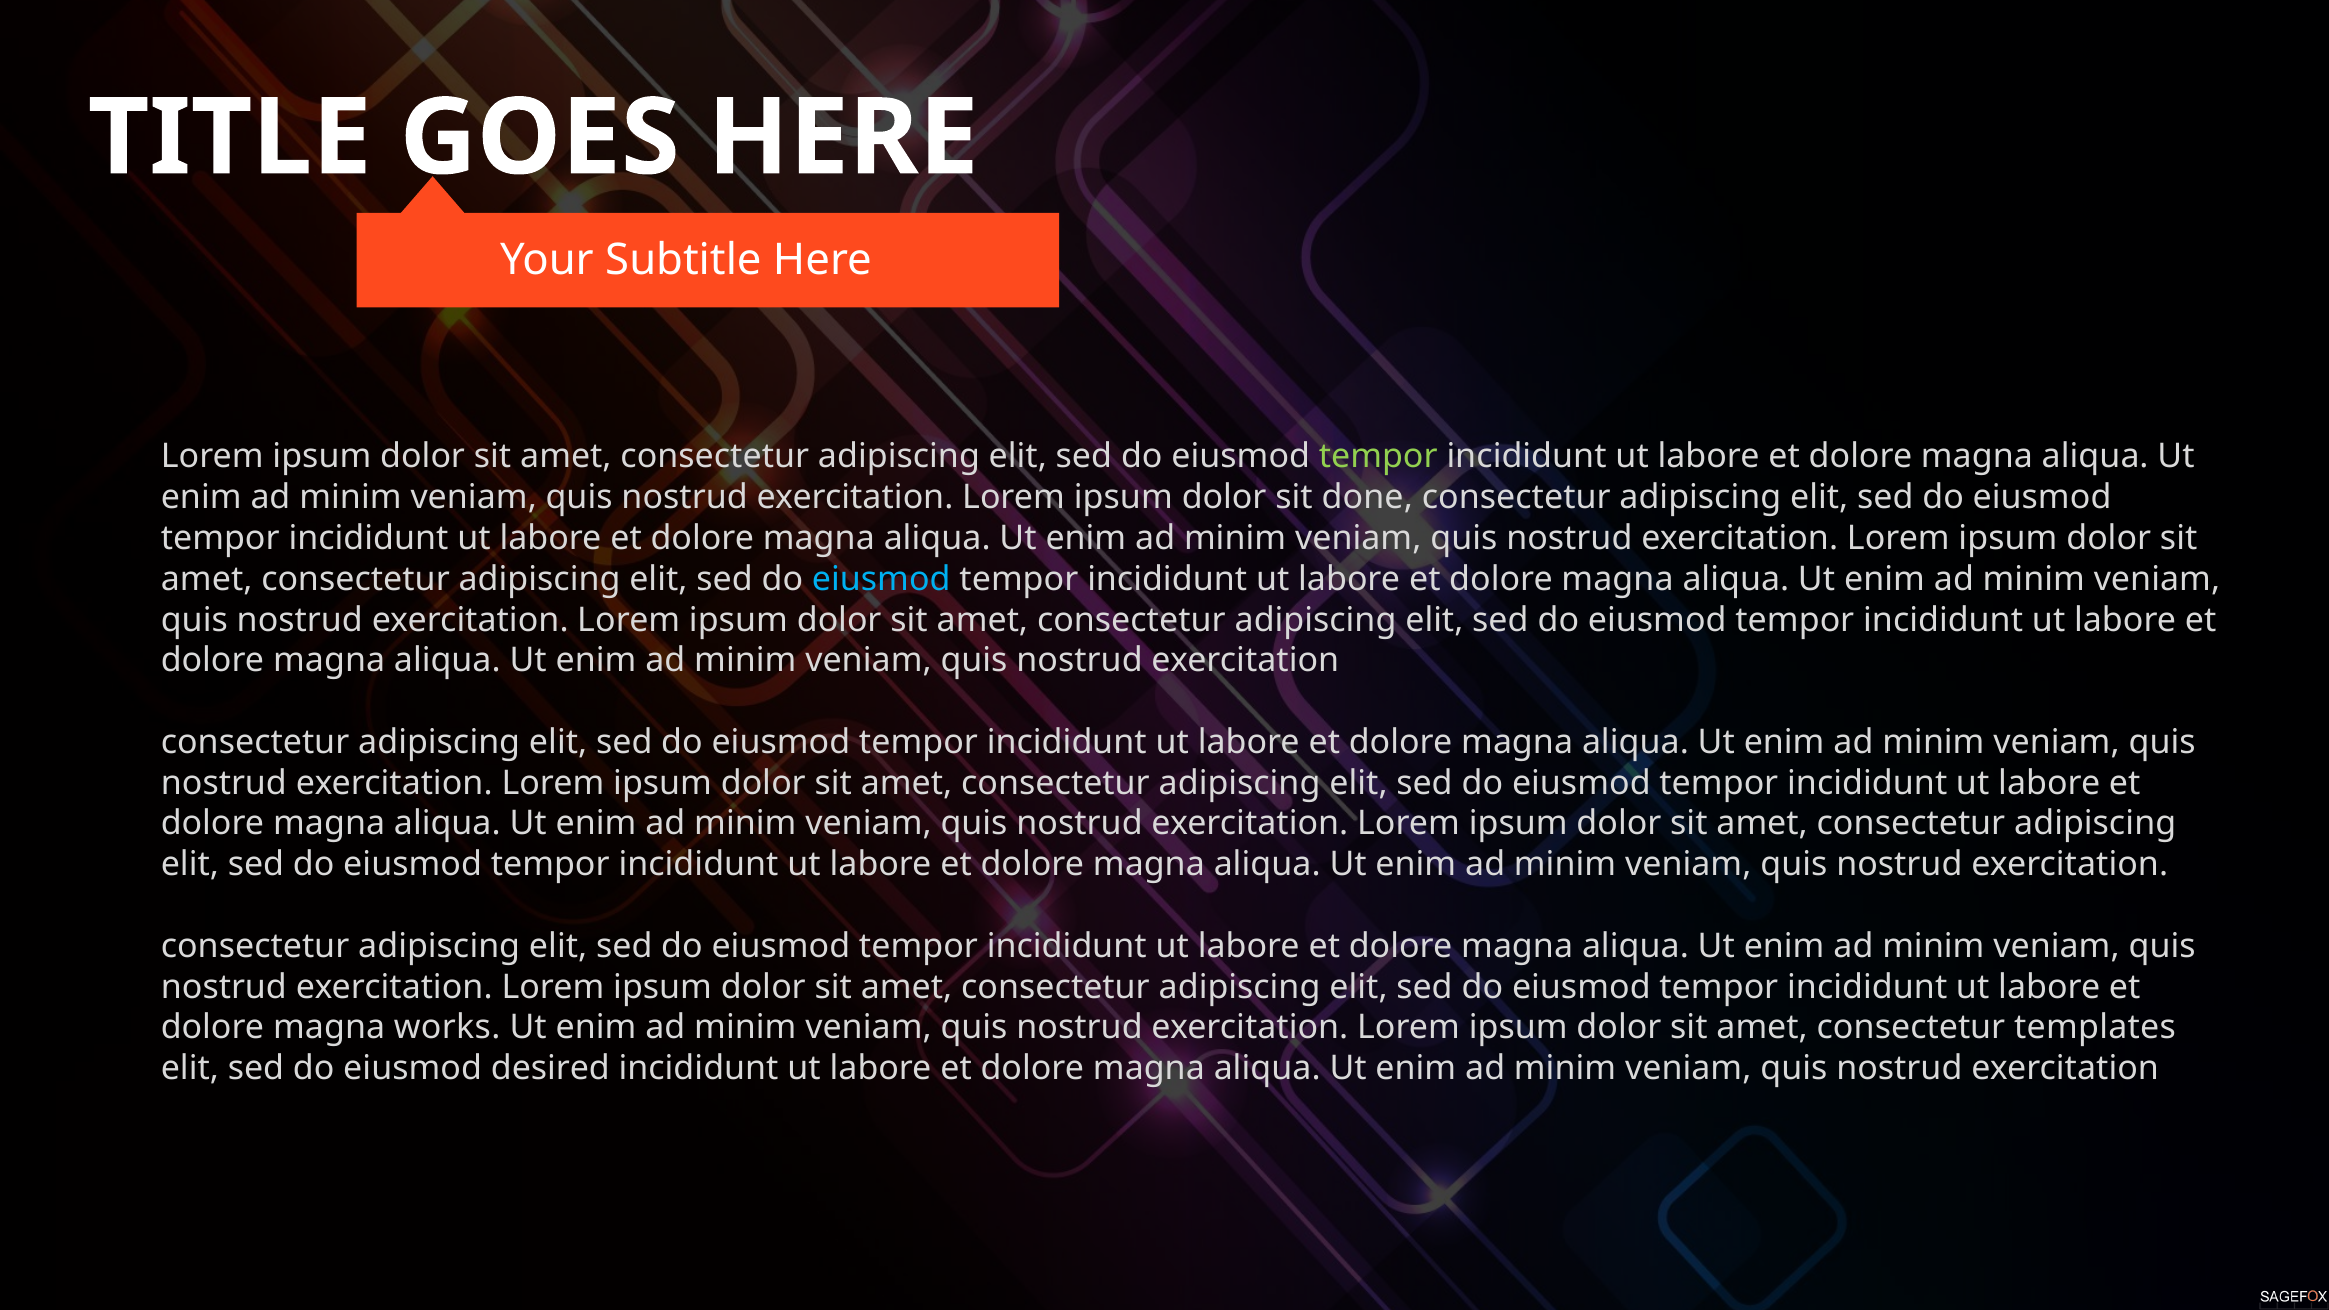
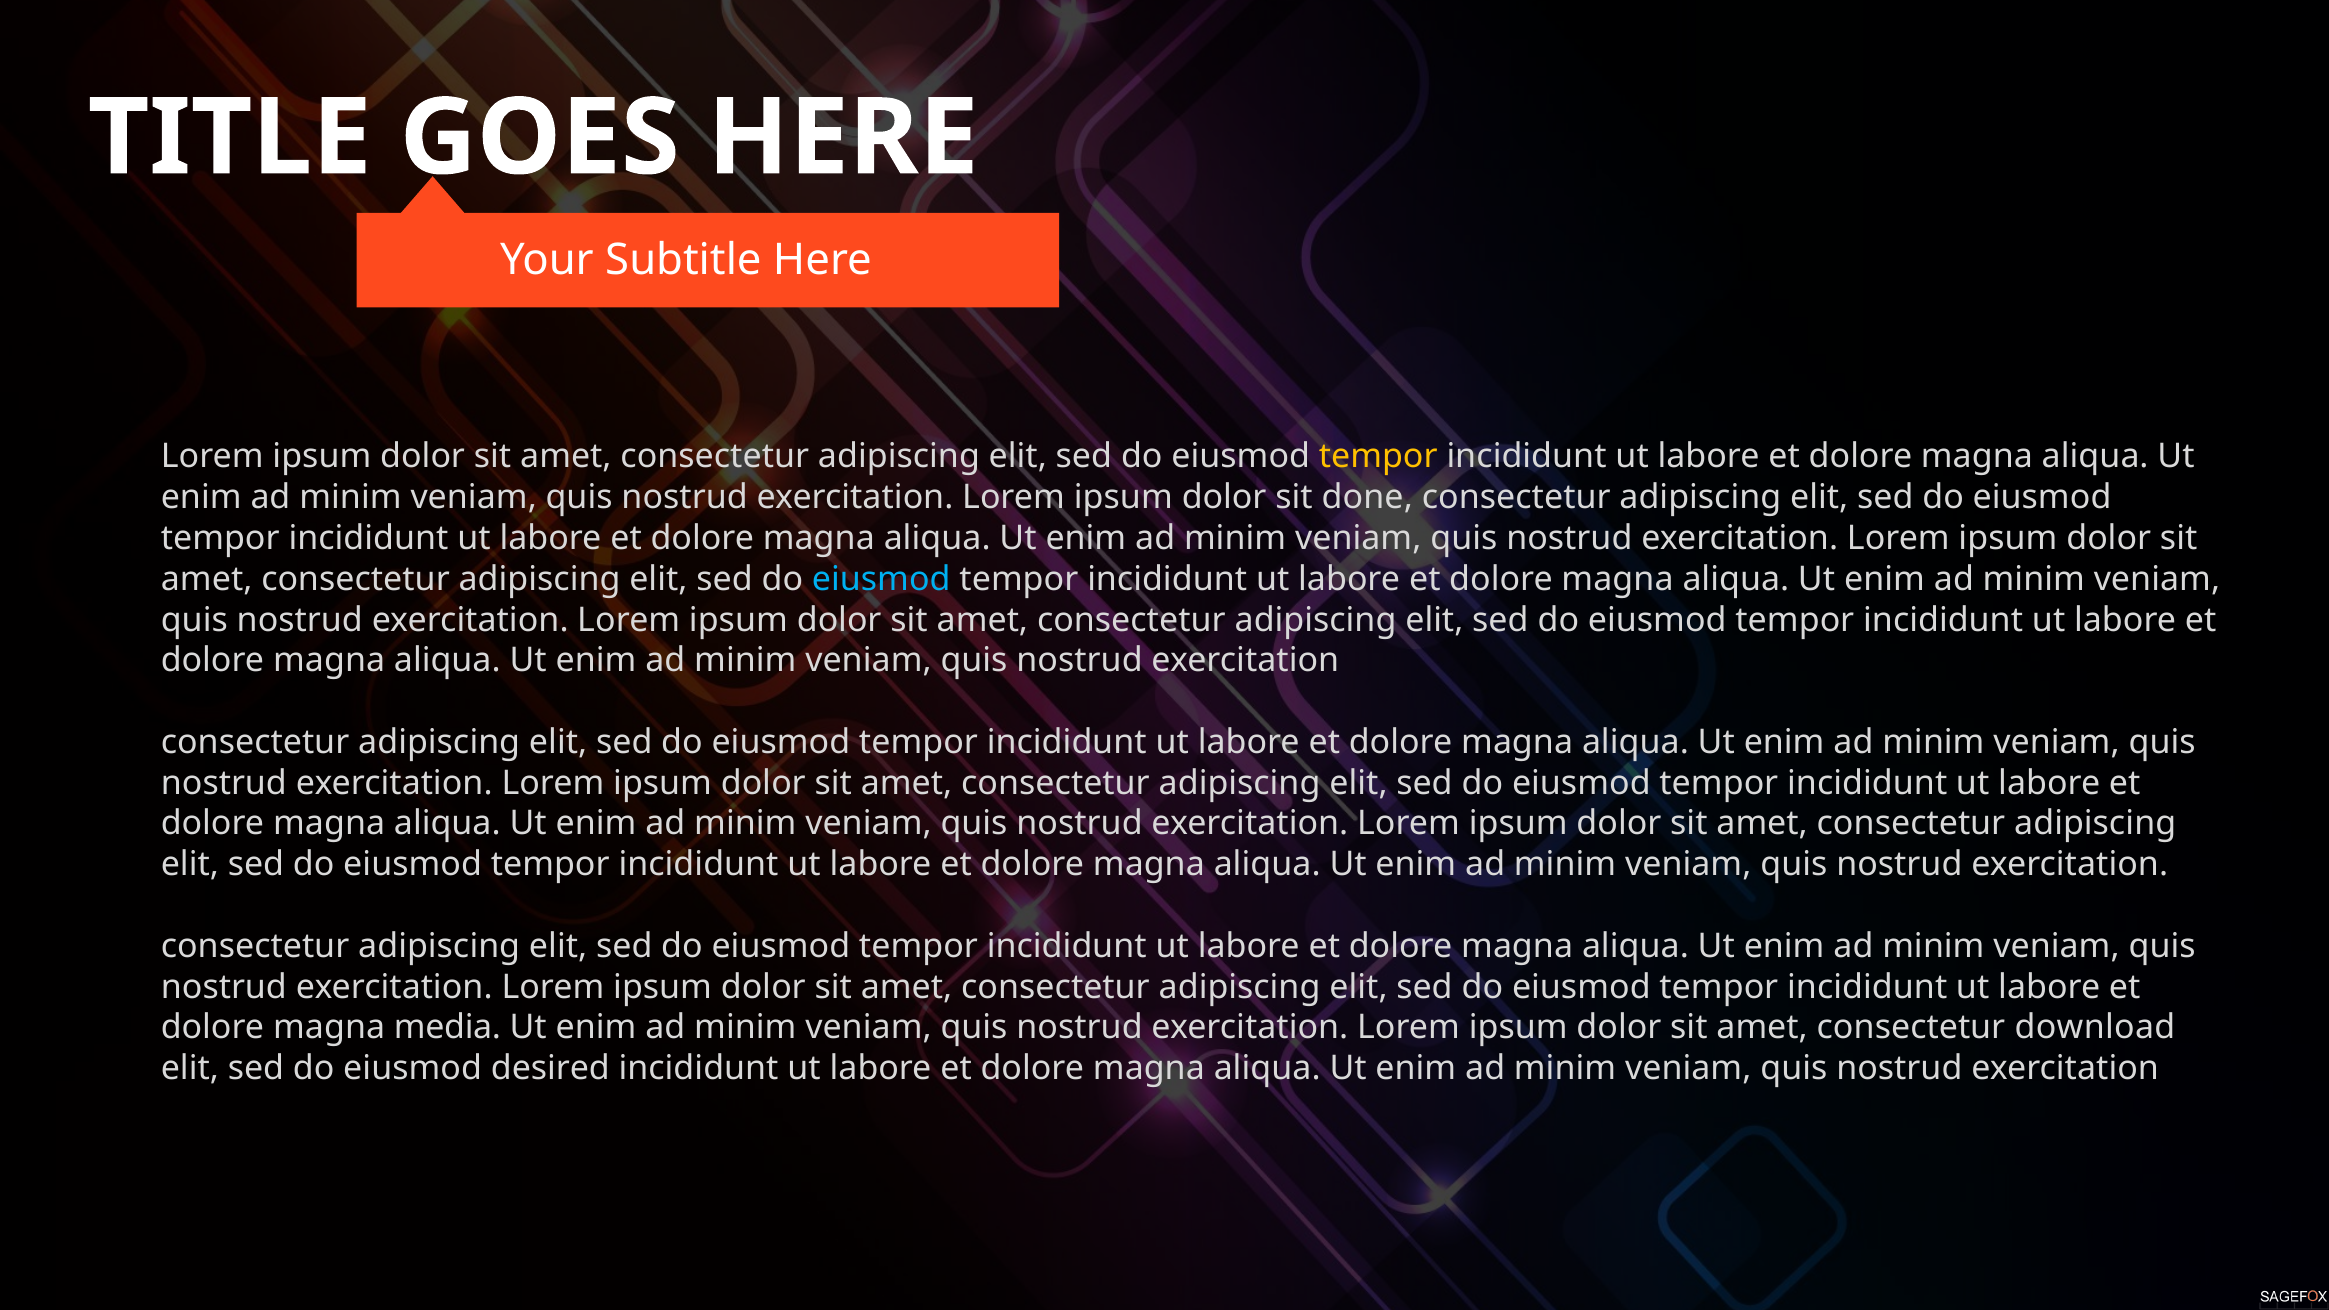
tempor colour: light green -> yellow (1378, 457)
works: works -> media (447, 1028)
templates: templates -> download (2095, 1028)
